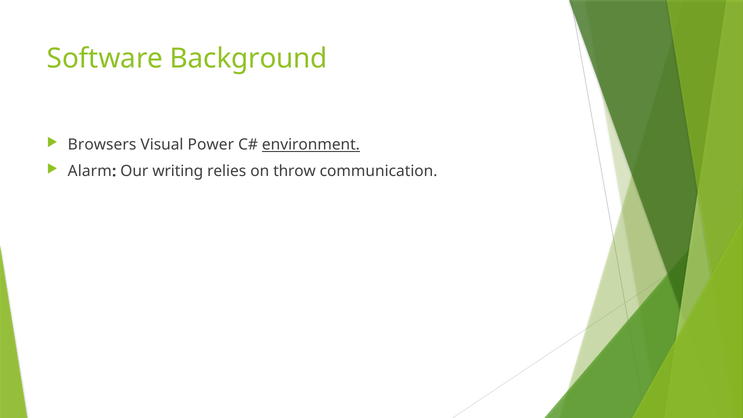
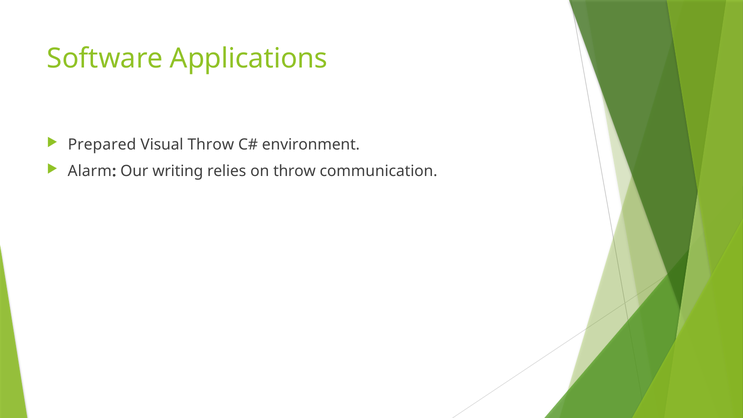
Background: Background -> Applications (249, 59)
Browsers: Browsers -> Prepared (102, 145)
Visual Power: Power -> Throw (211, 145)
environment underline: present -> none (311, 145)
